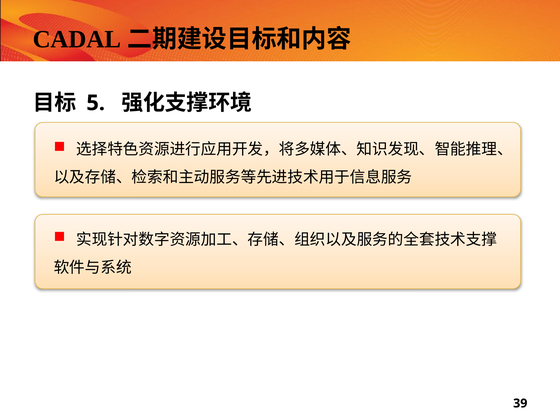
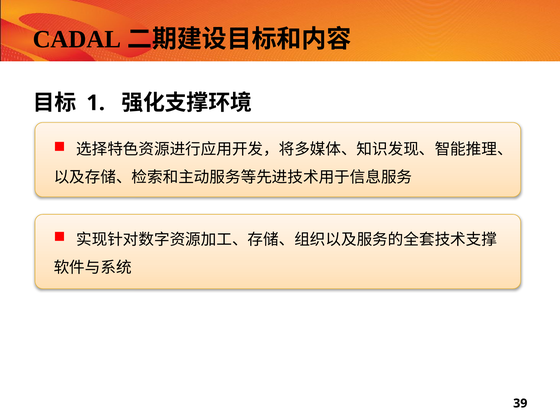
5: 5 -> 1 (96, 103)
